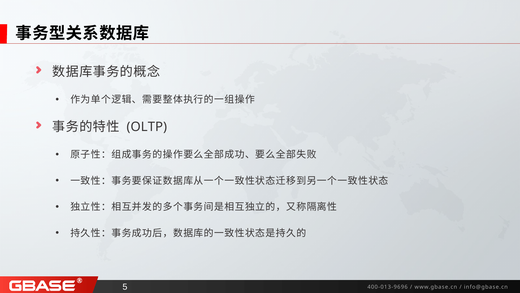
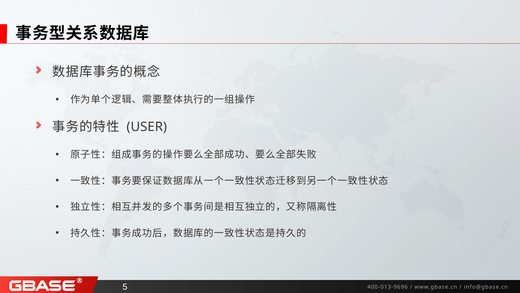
OLTP: OLTP -> USER (147, 127)
